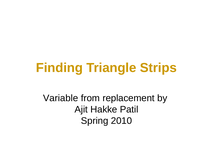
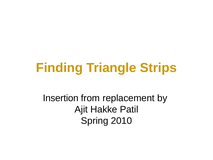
Variable: Variable -> Insertion (61, 98)
